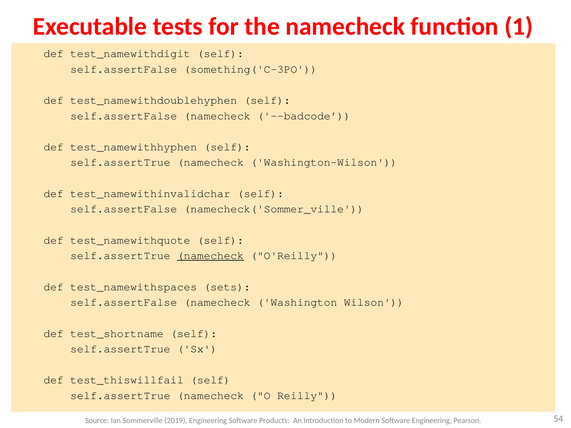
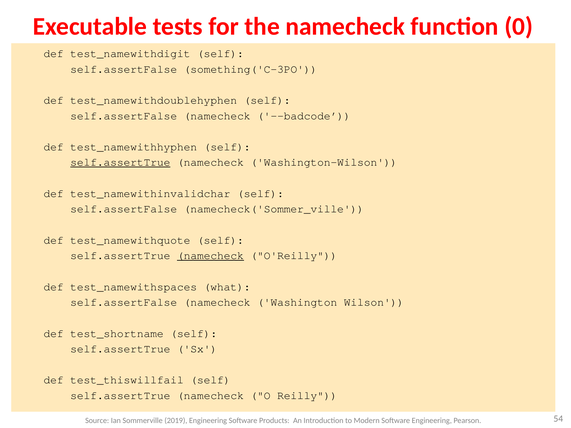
1: 1 -> 0 (519, 27)
self.assertTrue underline: none -> present (120, 162)
sets: sets -> what (227, 287)
